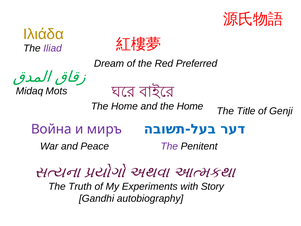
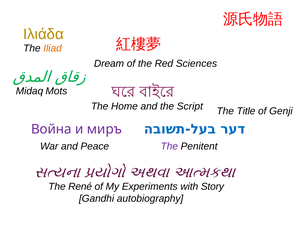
Iliad colour: purple -> orange (53, 48)
Preferred: Preferred -> Sciences (196, 63)
and the Home: Home -> Script (190, 106)
Truth: Truth -> René (80, 186)
